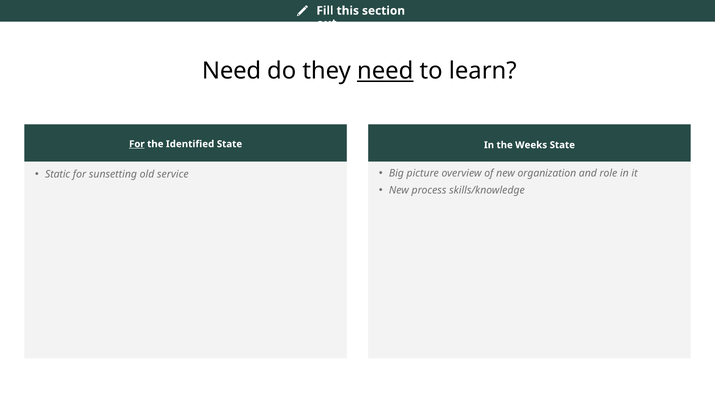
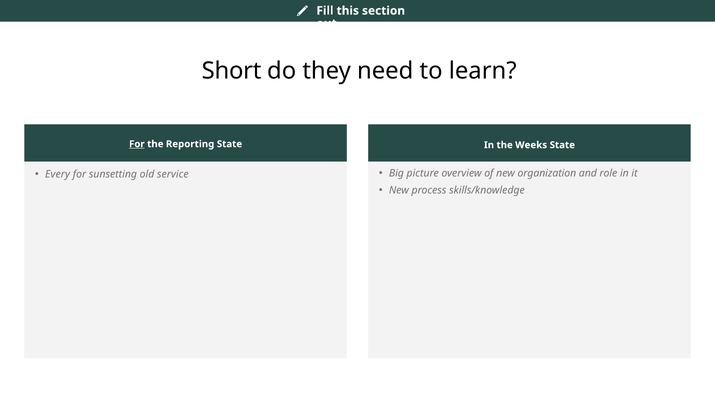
Need: Need -> Short (232, 71)
need underline: present -> none (385, 71)
Identified: Identified -> Reporting (190, 144)
Static: Static -> Every (58, 174)
